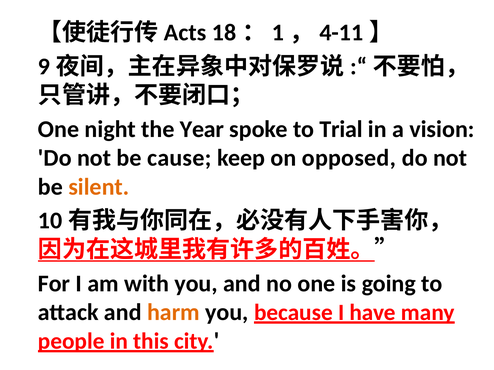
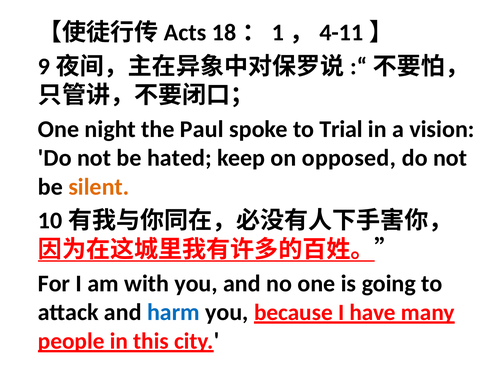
Year: Year -> Paul (202, 129)
cause: cause -> hated (179, 158)
harm colour: orange -> blue (173, 313)
